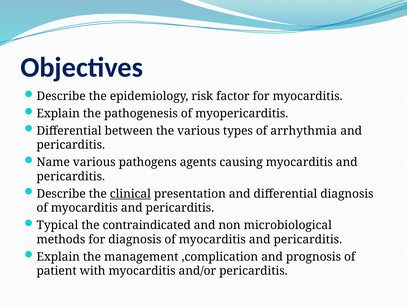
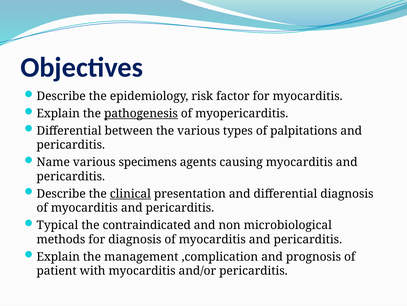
pathogenesis underline: none -> present (141, 113)
arrhythmia: arrhythmia -> palpitations (304, 130)
pathogens: pathogens -> specimens (148, 162)
